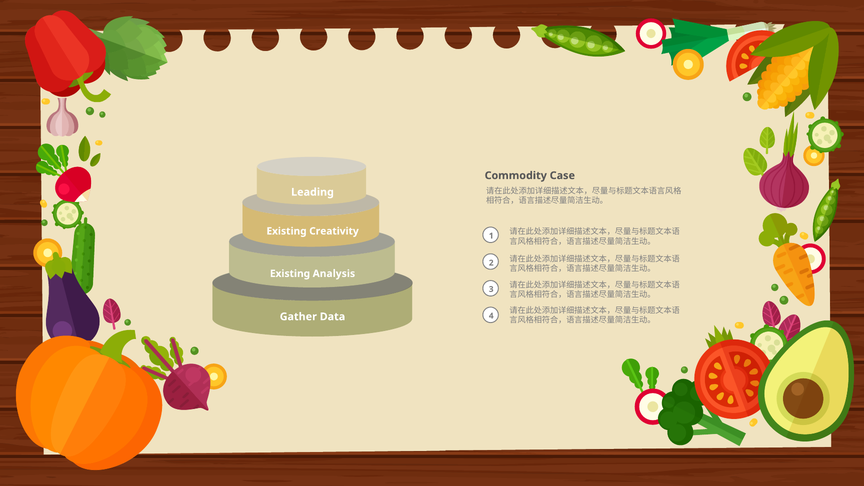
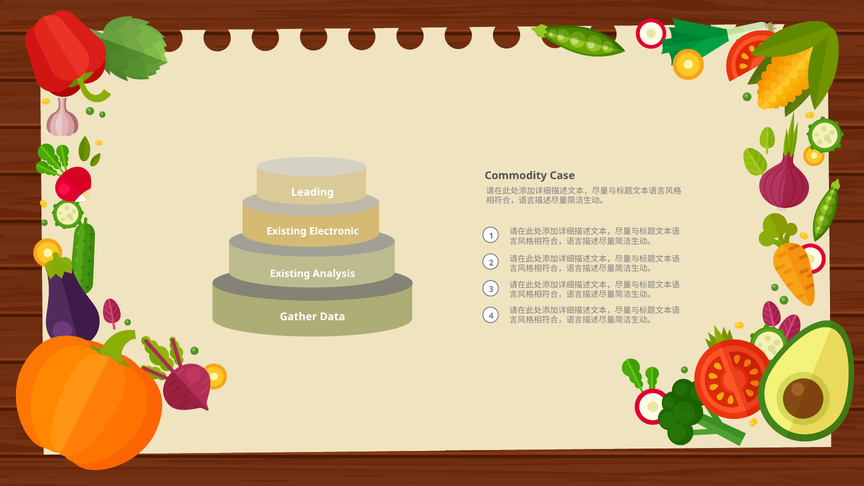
Creativity: Creativity -> Electronic (334, 231)
